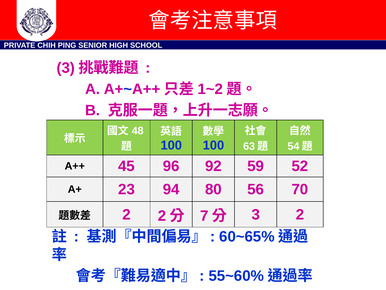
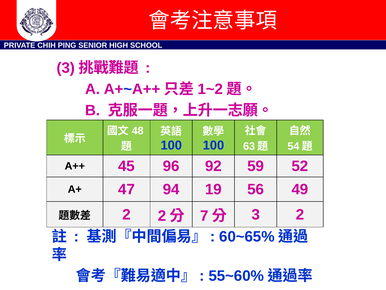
23: 23 -> 47 (127, 189)
80: 80 -> 19 (213, 189)
70: 70 -> 49 (300, 189)
